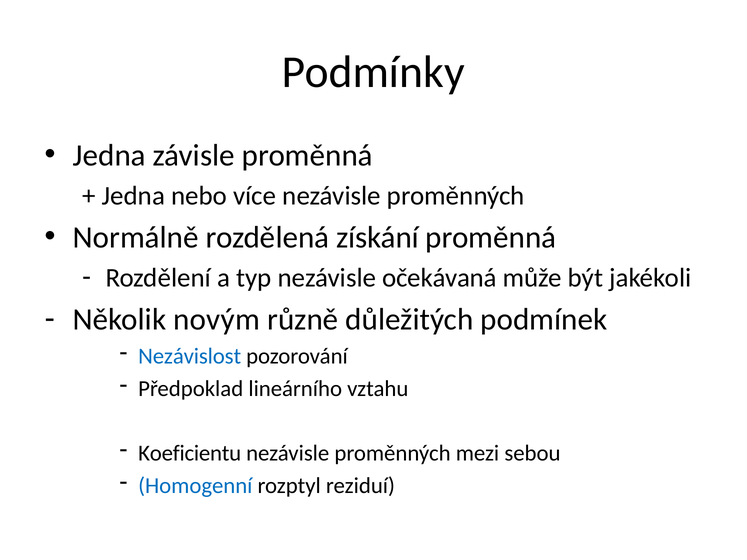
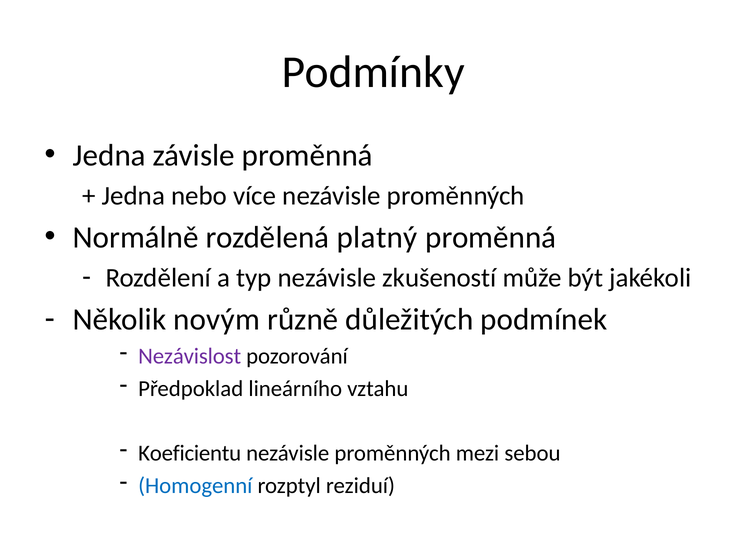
získání: získání -> platný (377, 237)
očekávaná: očekávaná -> zkušeností (439, 278)
Nezávislost colour: blue -> purple (190, 356)
